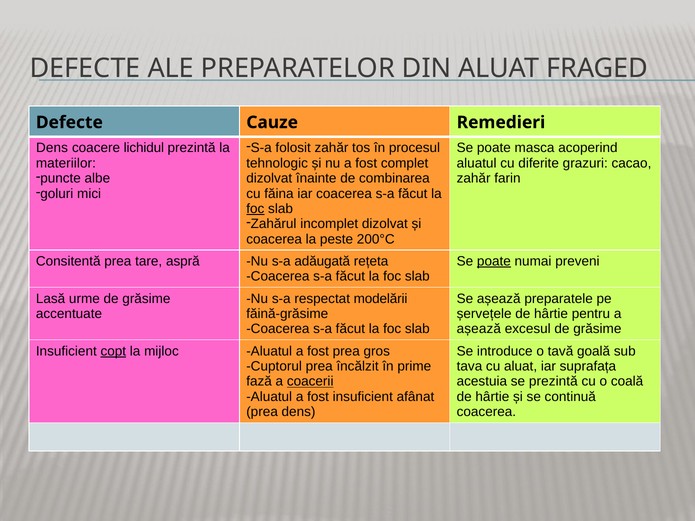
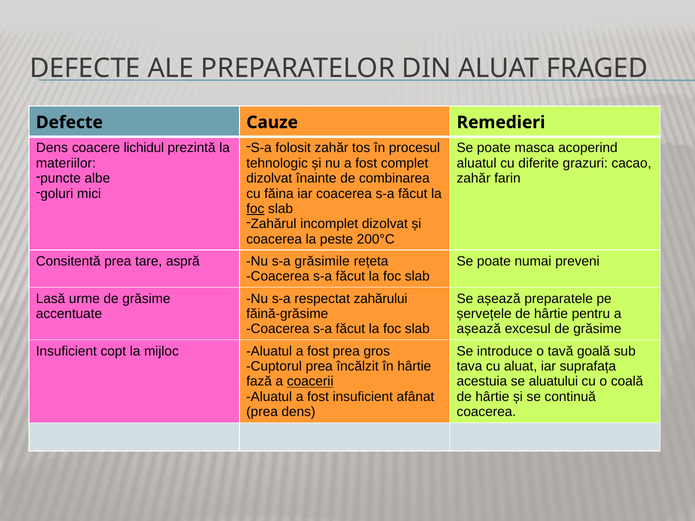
adăugată: adăugată -> grăsimile (322, 261)
poate underline: present -> none (494, 261)
modelării: modelării -> zahărului (381, 299)
copt underline: present -> none (113, 351)
în prime: prime -> hârtie (414, 366)
se prezintă: prezintă -> aluatului (553, 382)
